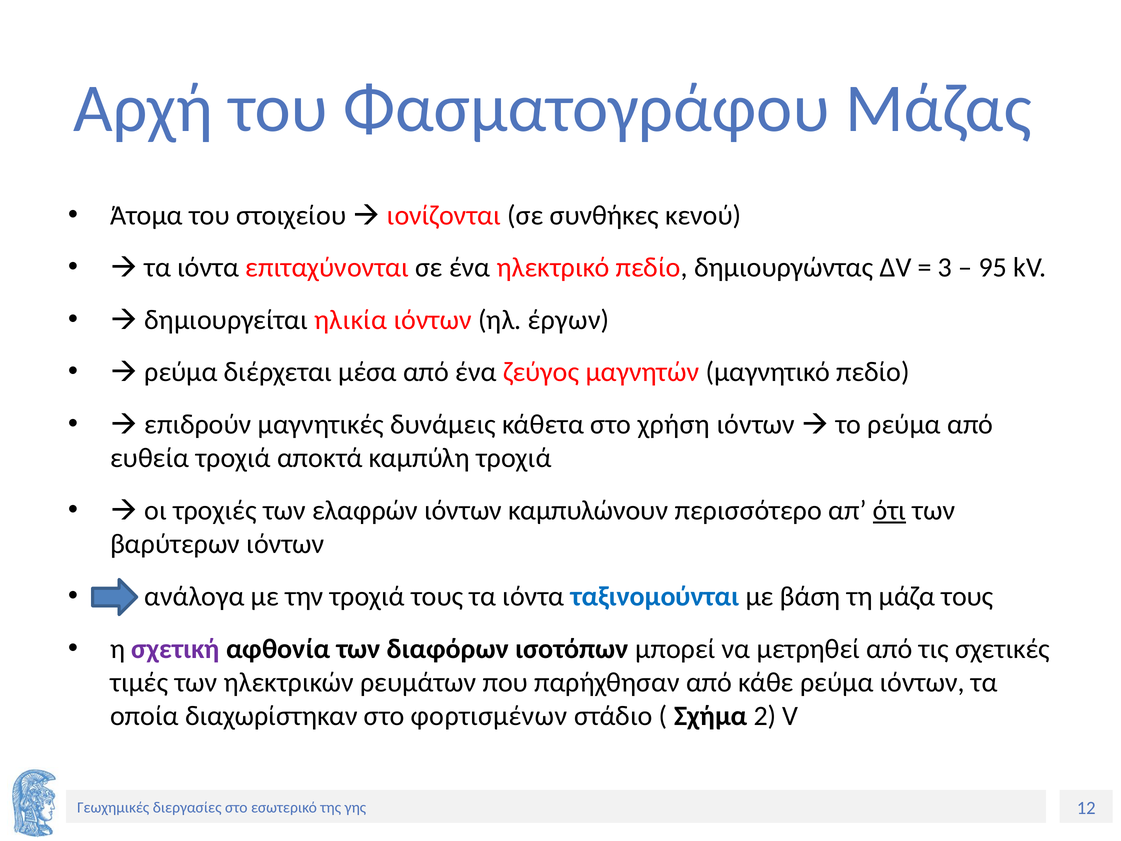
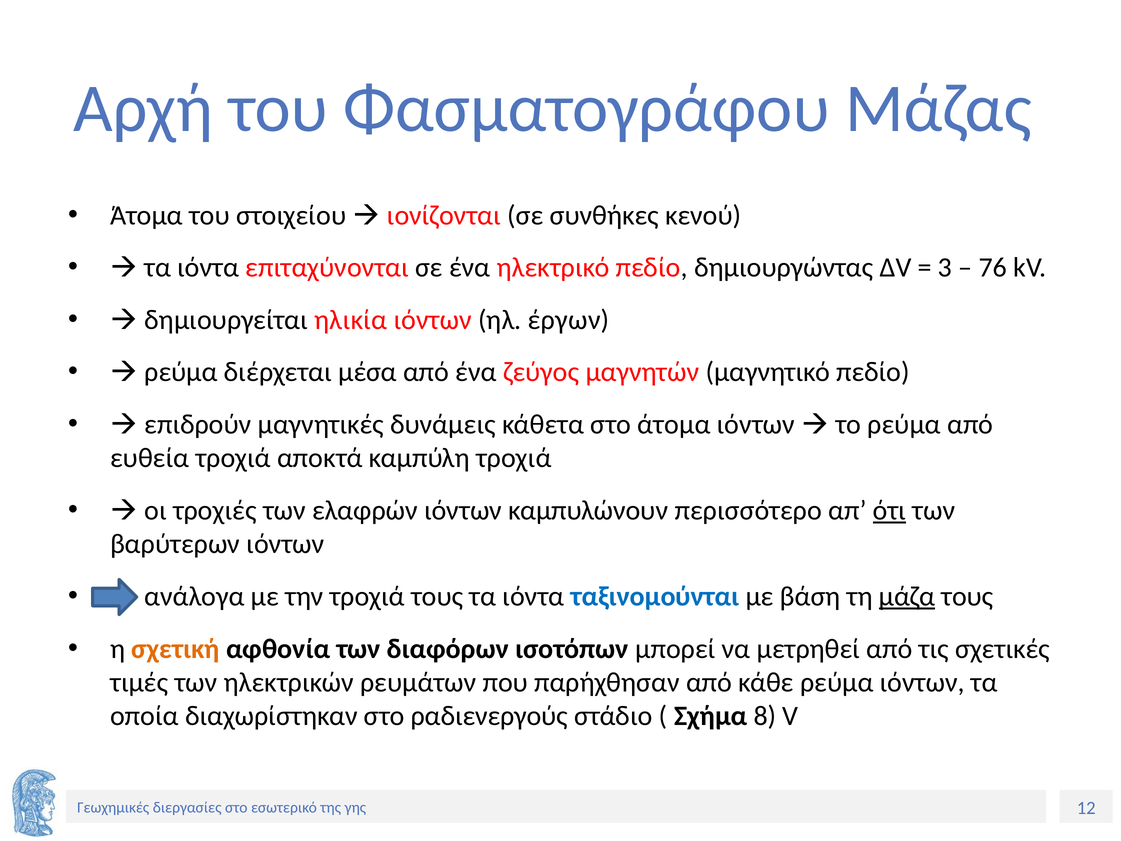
95: 95 -> 76 (993, 268)
στο χρήση: χρήση -> άτομα (674, 424)
μάζα underline: none -> present (907, 596)
σχετική colour: purple -> orange (176, 649)
φορτισμένων: φορτισμένων -> ραδιενεργούς (489, 716)
2: 2 -> 8 (765, 716)
